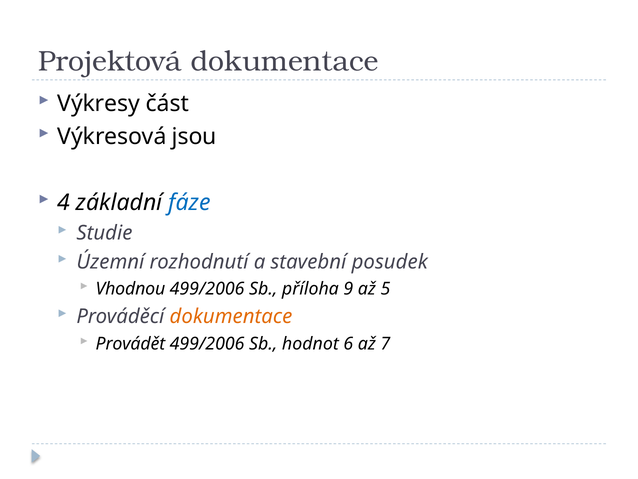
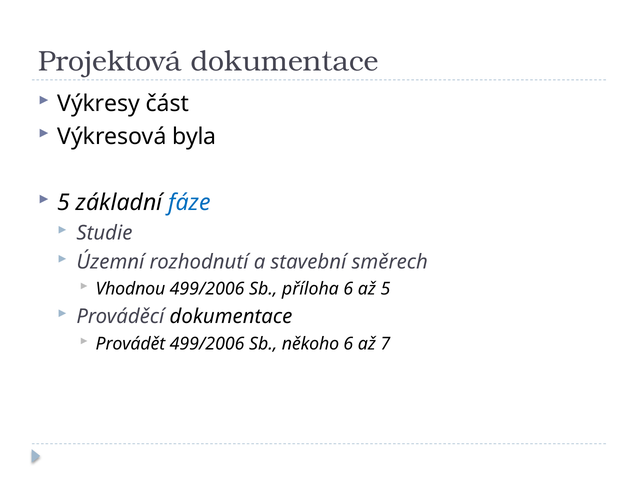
jsou: jsou -> byla (194, 137)
4: 4 -> 5 (64, 203)
posudek: posudek -> směrech (390, 262)
příloha 9: 9 -> 6 (348, 289)
dokumentace colour: orange -> black (231, 316)
hodnot: hodnot -> někoho (310, 343)
